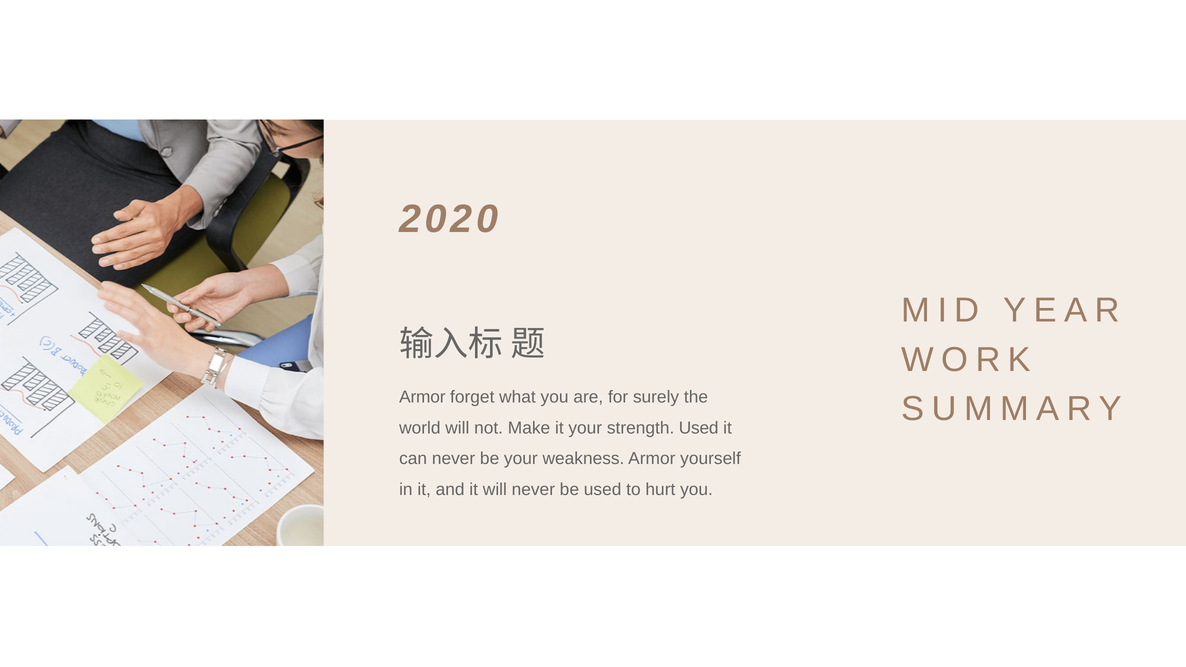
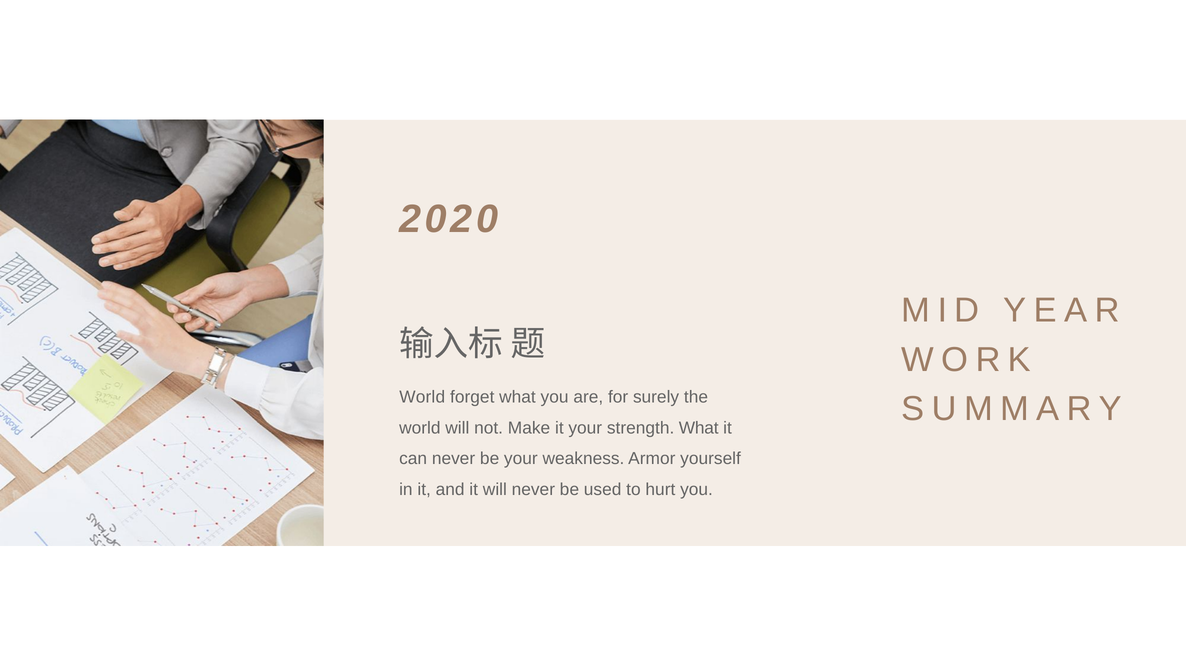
Armor: Armor -> World (422, 397)
strength Used: Used -> What (699, 428)
